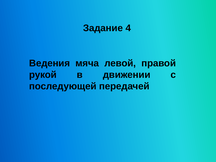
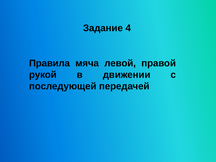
Ведения: Ведения -> Правила (50, 63)
